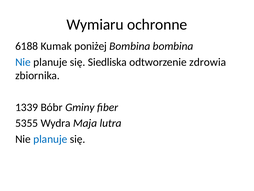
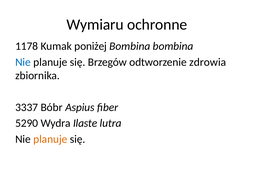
6188: 6188 -> 1178 (27, 46)
Siedliska: Siedliska -> Brzegów (107, 62)
1339: 1339 -> 3337 (27, 107)
Gminy: Gminy -> Aspius (80, 107)
5355: 5355 -> 5290 (27, 123)
Maja: Maja -> Ilaste (85, 123)
planuje colour: blue -> orange (50, 139)
